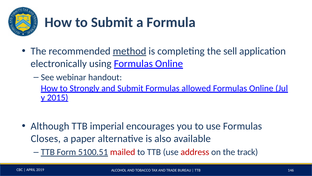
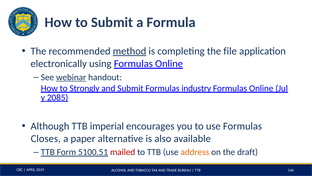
sell: sell -> file (230, 51)
webinar underline: none -> present (71, 77)
allowed: allowed -> industry (196, 88)
2015: 2015 -> 2085 (58, 97)
address colour: red -> orange (195, 152)
track: track -> draft (248, 152)
